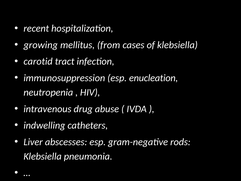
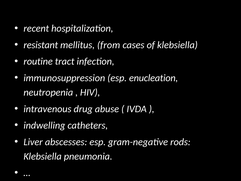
growing: growing -> resistant (41, 45)
carotid: carotid -> routine (38, 61)
